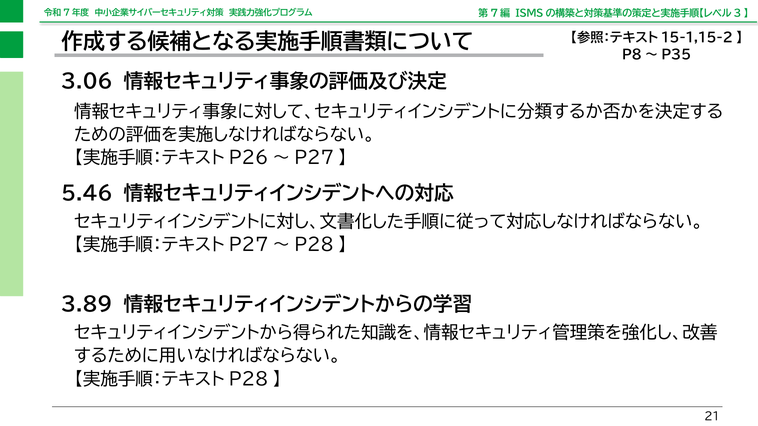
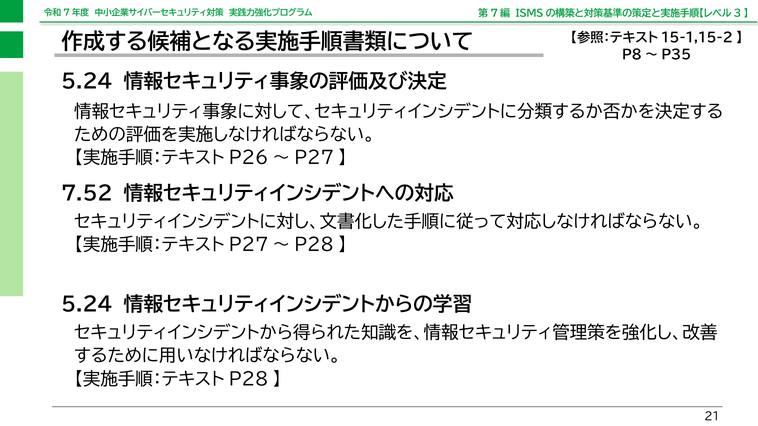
3.06: 3.06 -> 5.24 (87, 82)
5.46: 5.46 -> 7.52 (87, 194)
3.89: 3.89 -> 5.24 (87, 305)
